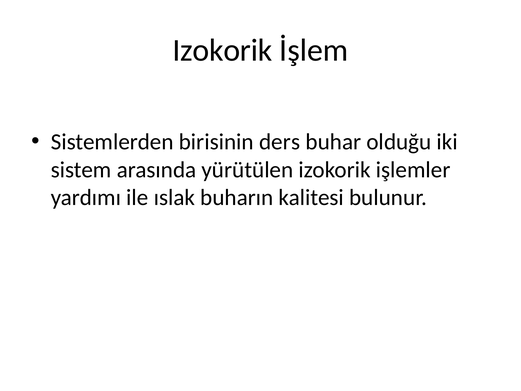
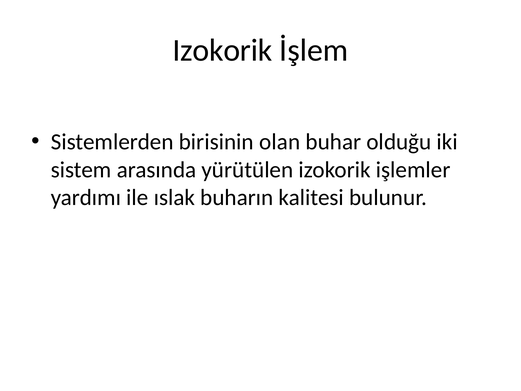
ders: ders -> olan (280, 142)
